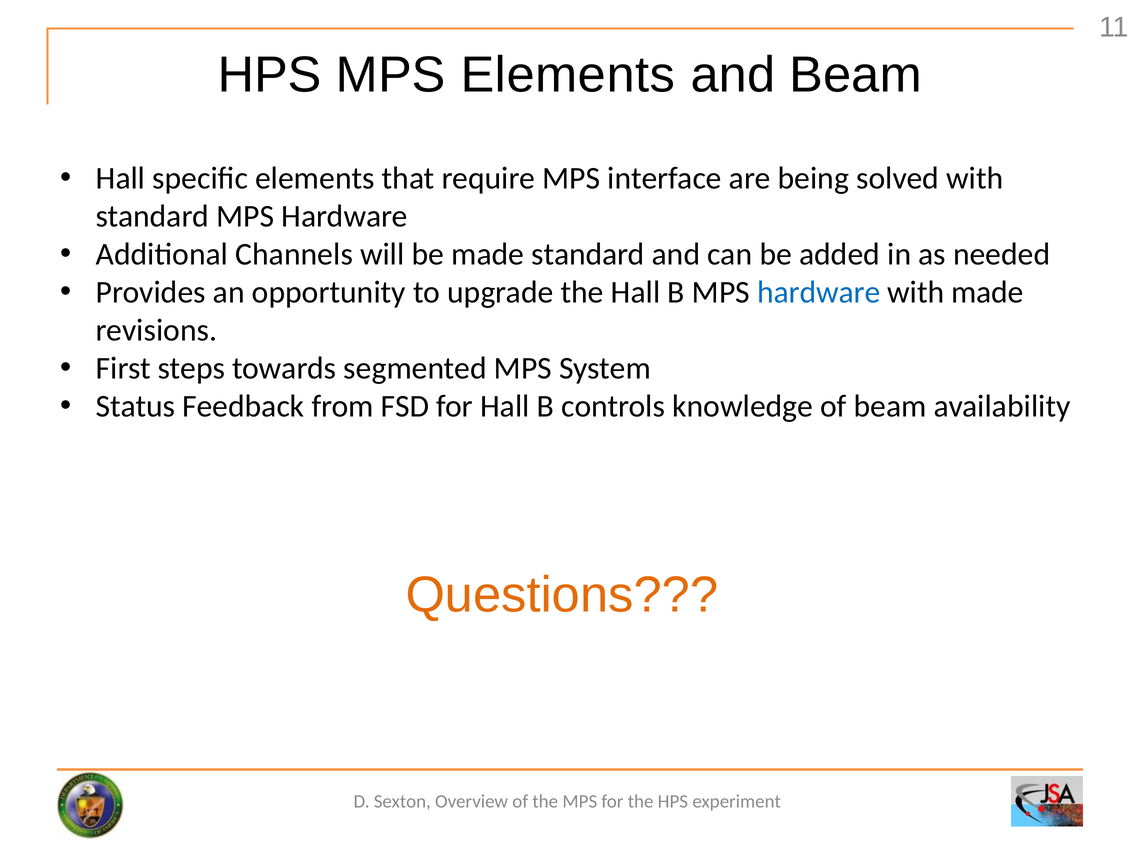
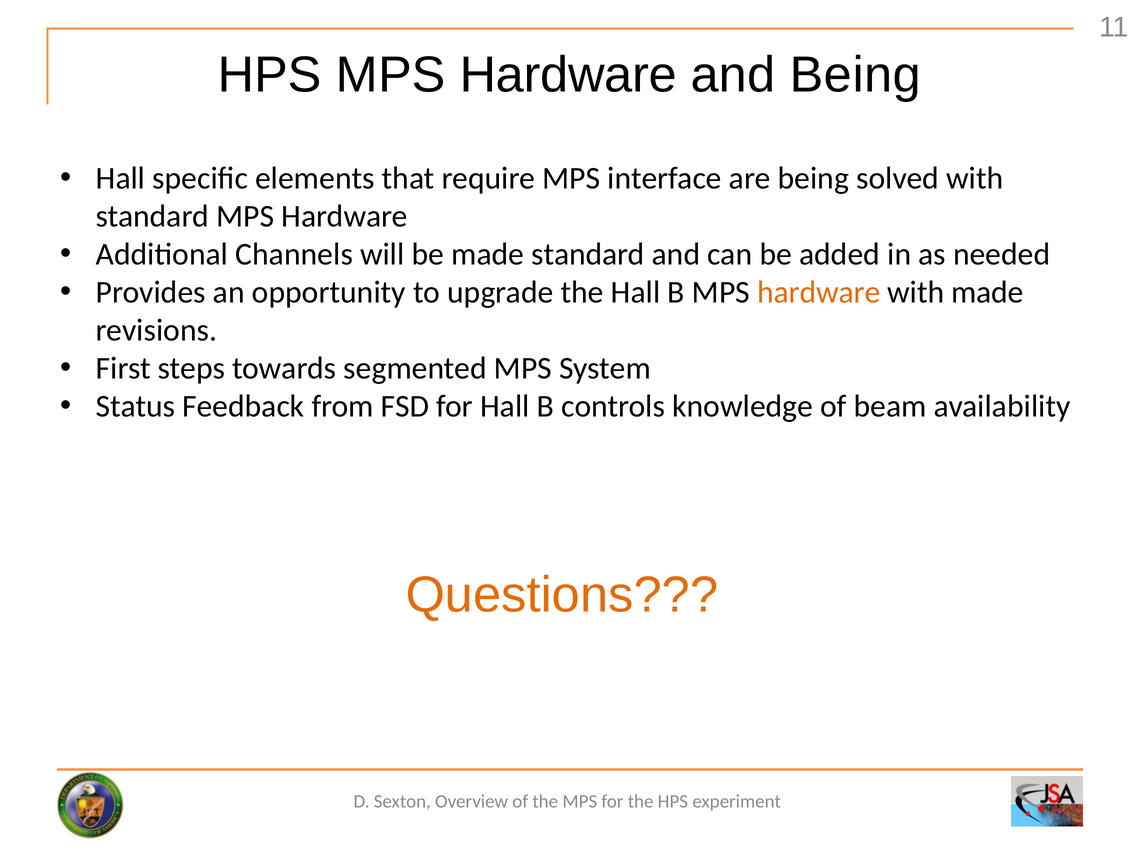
HPS MPS Elements: Elements -> Hardware (568, 75)
and Beam: Beam -> Being (855, 75)
hardware colour: blue -> orange (819, 292)
